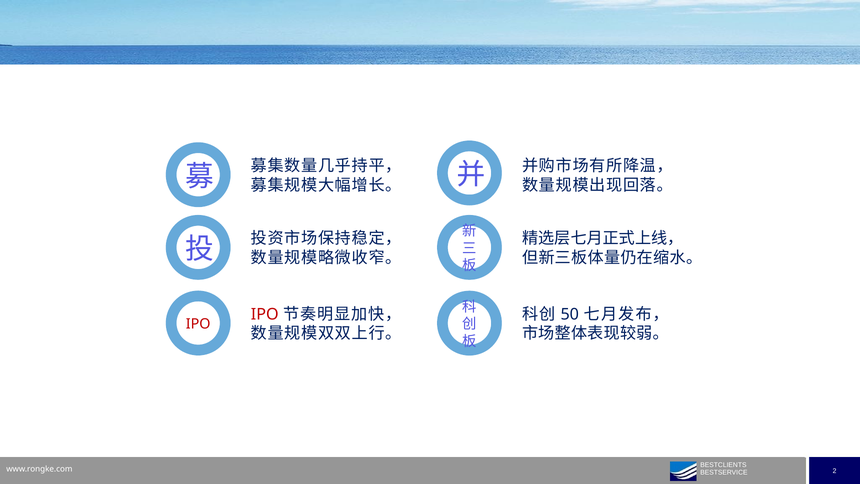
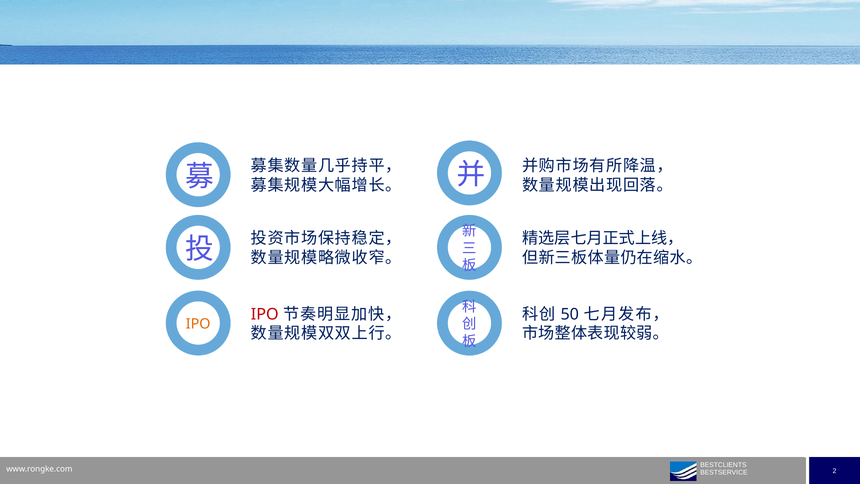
IPO colour: red -> orange (198, 324)
